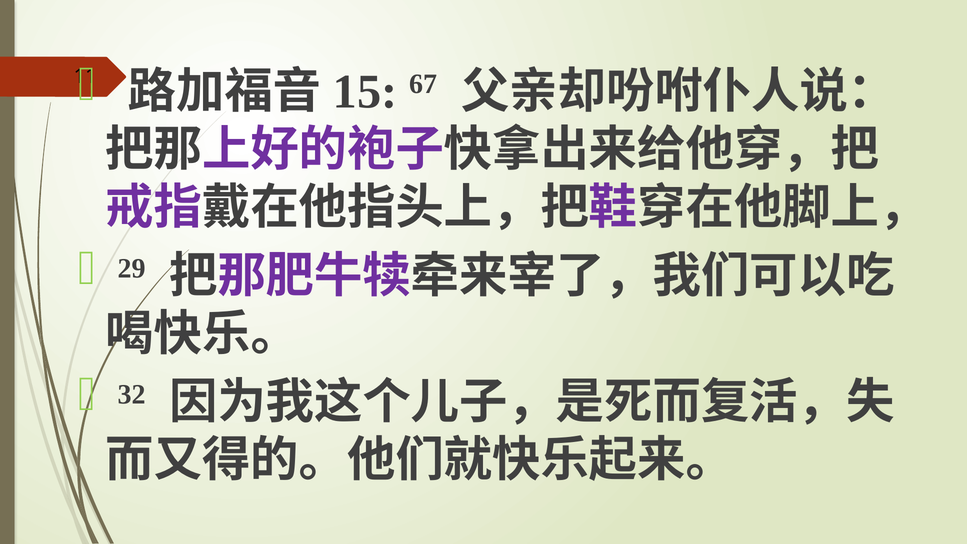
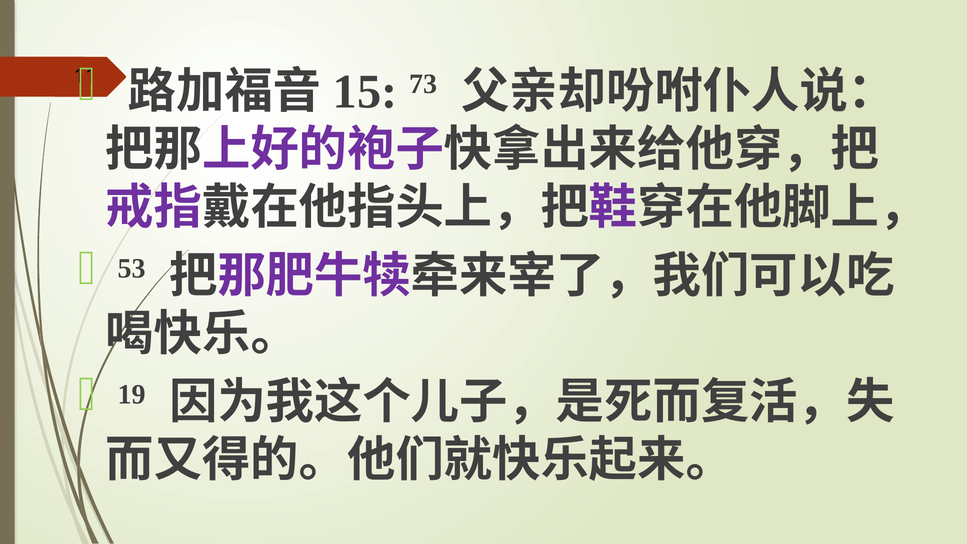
67: 67 -> 73 (423, 84)
29: 29 -> 53 (132, 268)
32: 32 -> 19 (132, 394)
